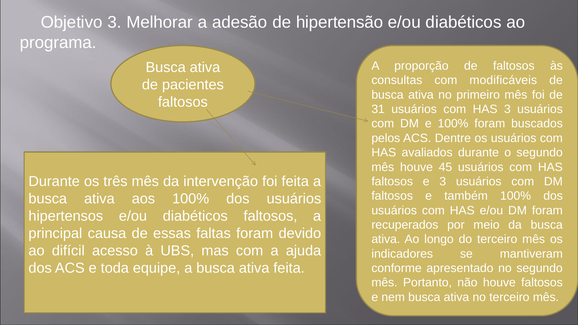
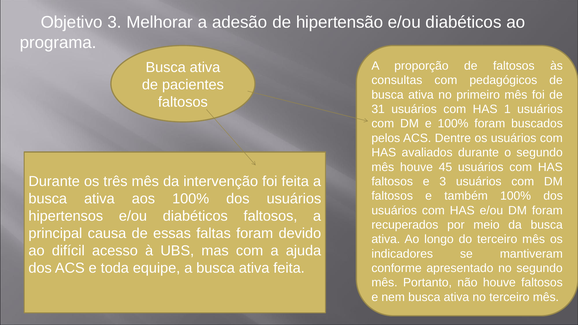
modificáveis: modificáveis -> pedagógicos (503, 80)
HAS 3: 3 -> 1 (507, 109)
